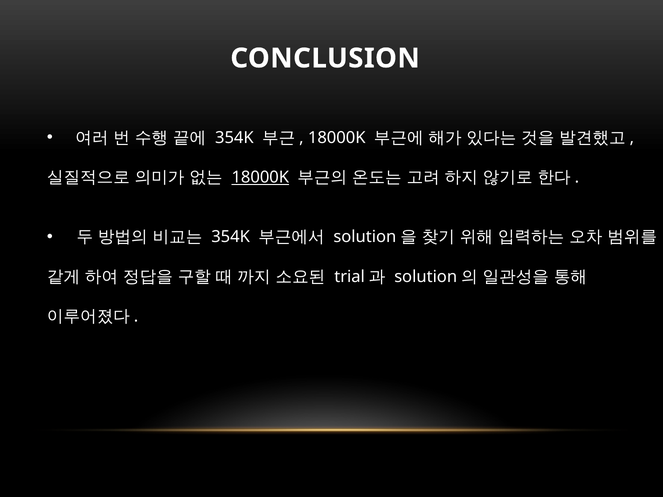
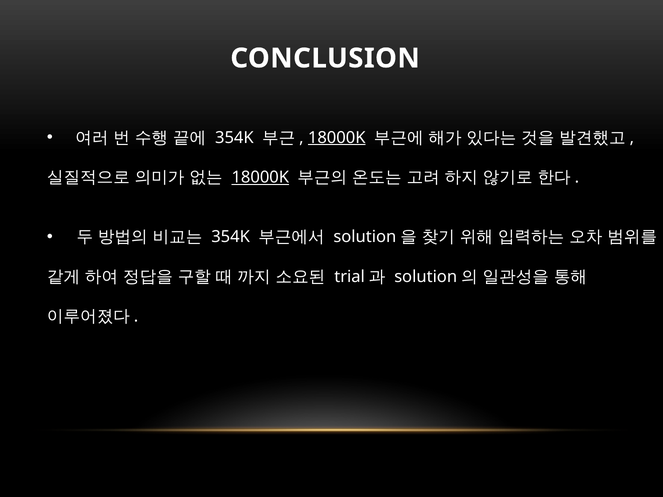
18000K underline: none -> present (337, 138)
